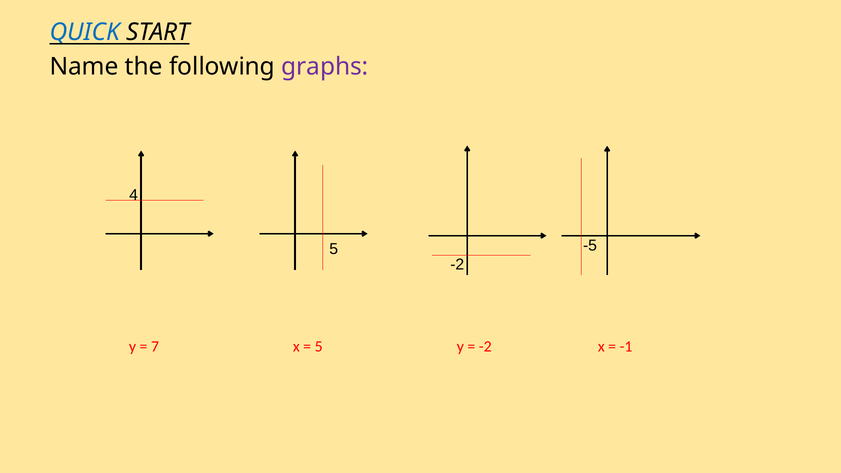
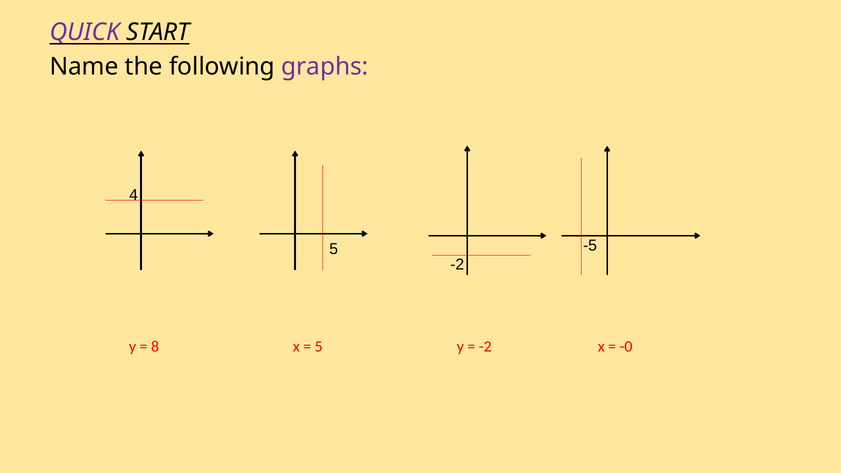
QUICK colour: blue -> purple (85, 32)
7: 7 -> 8 (155, 346)
-1: -1 -> -0 (626, 346)
